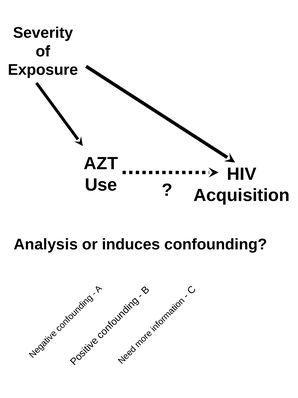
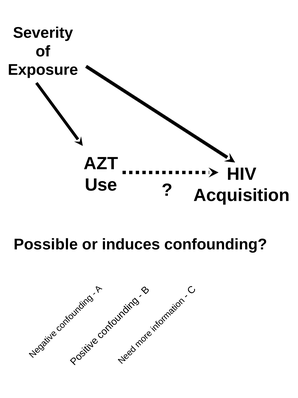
Analysis: Analysis -> Possible (46, 244)
